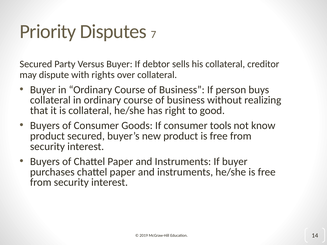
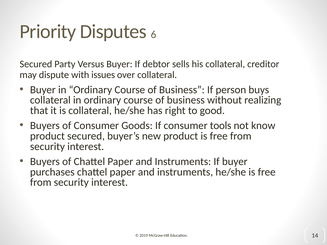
7: 7 -> 6 (154, 35)
rights: rights -> issues (103, 75)
